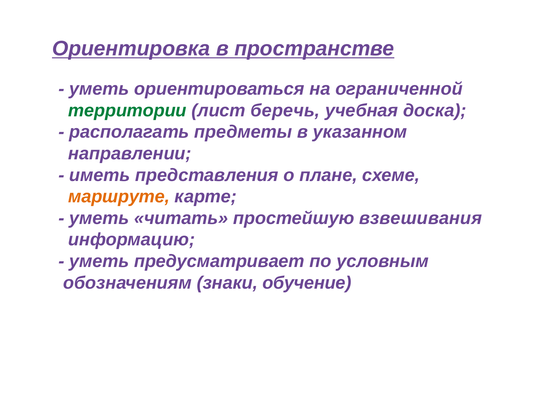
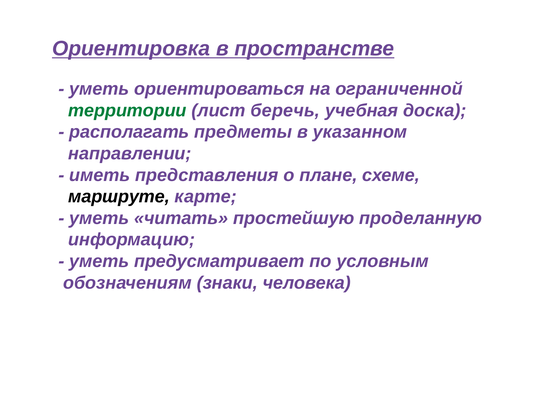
маршруте colour: orange -> black (119, 197)
взвешивания: взвешивания -> проделанную (421, 218)
обучение: обучение -> человека (307, 283)
